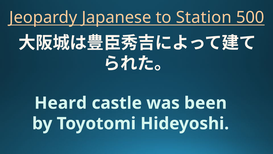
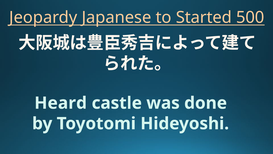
Station: Station -> Started (204, 17)
been: been -> done (206, 103)
